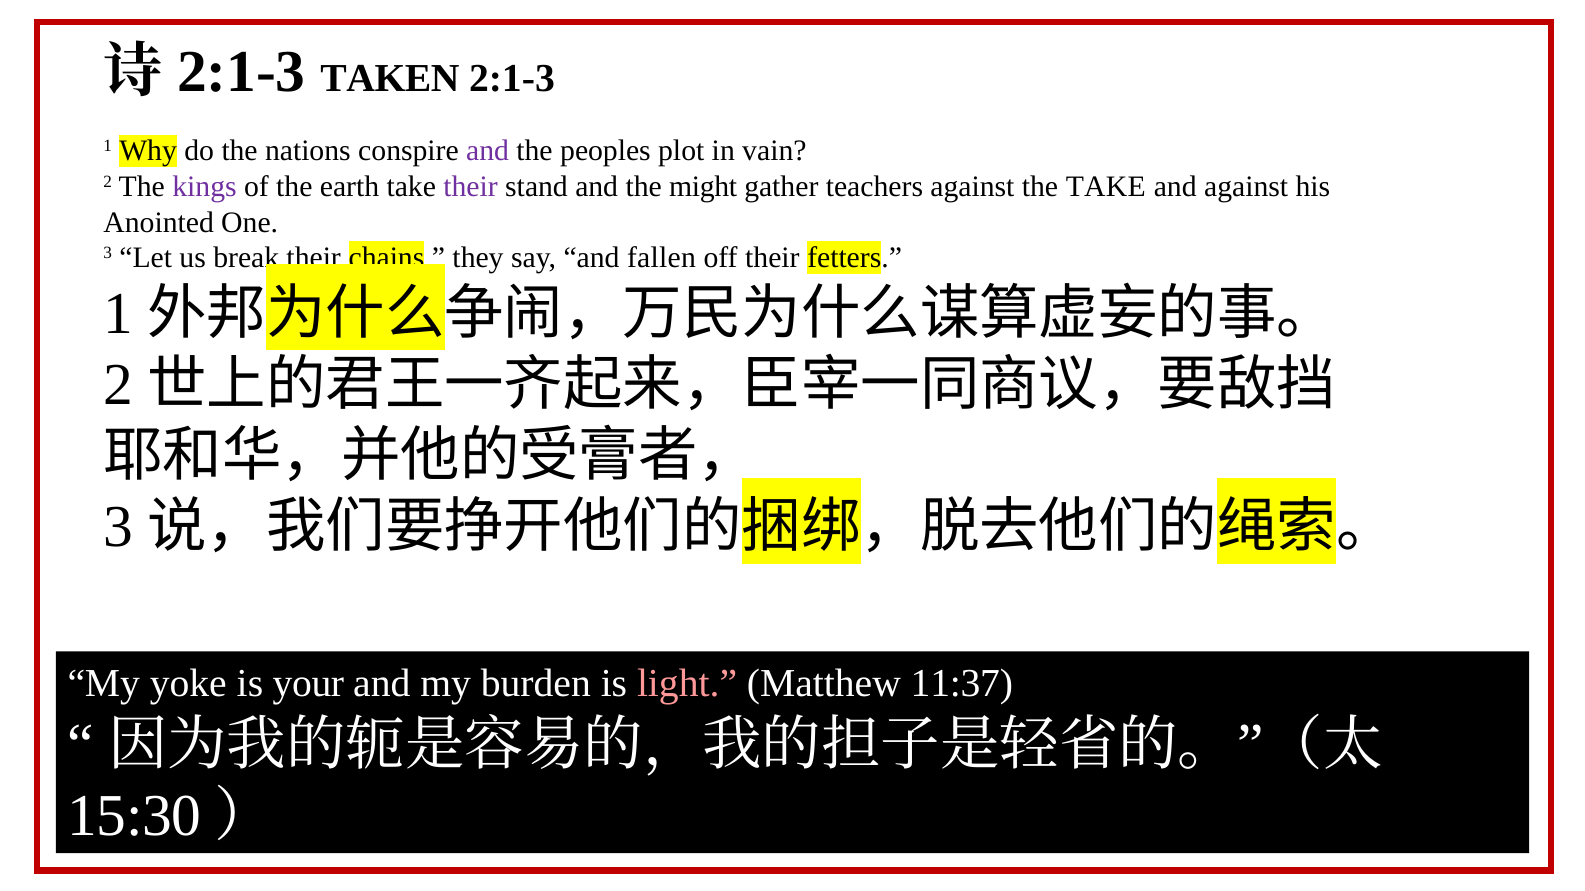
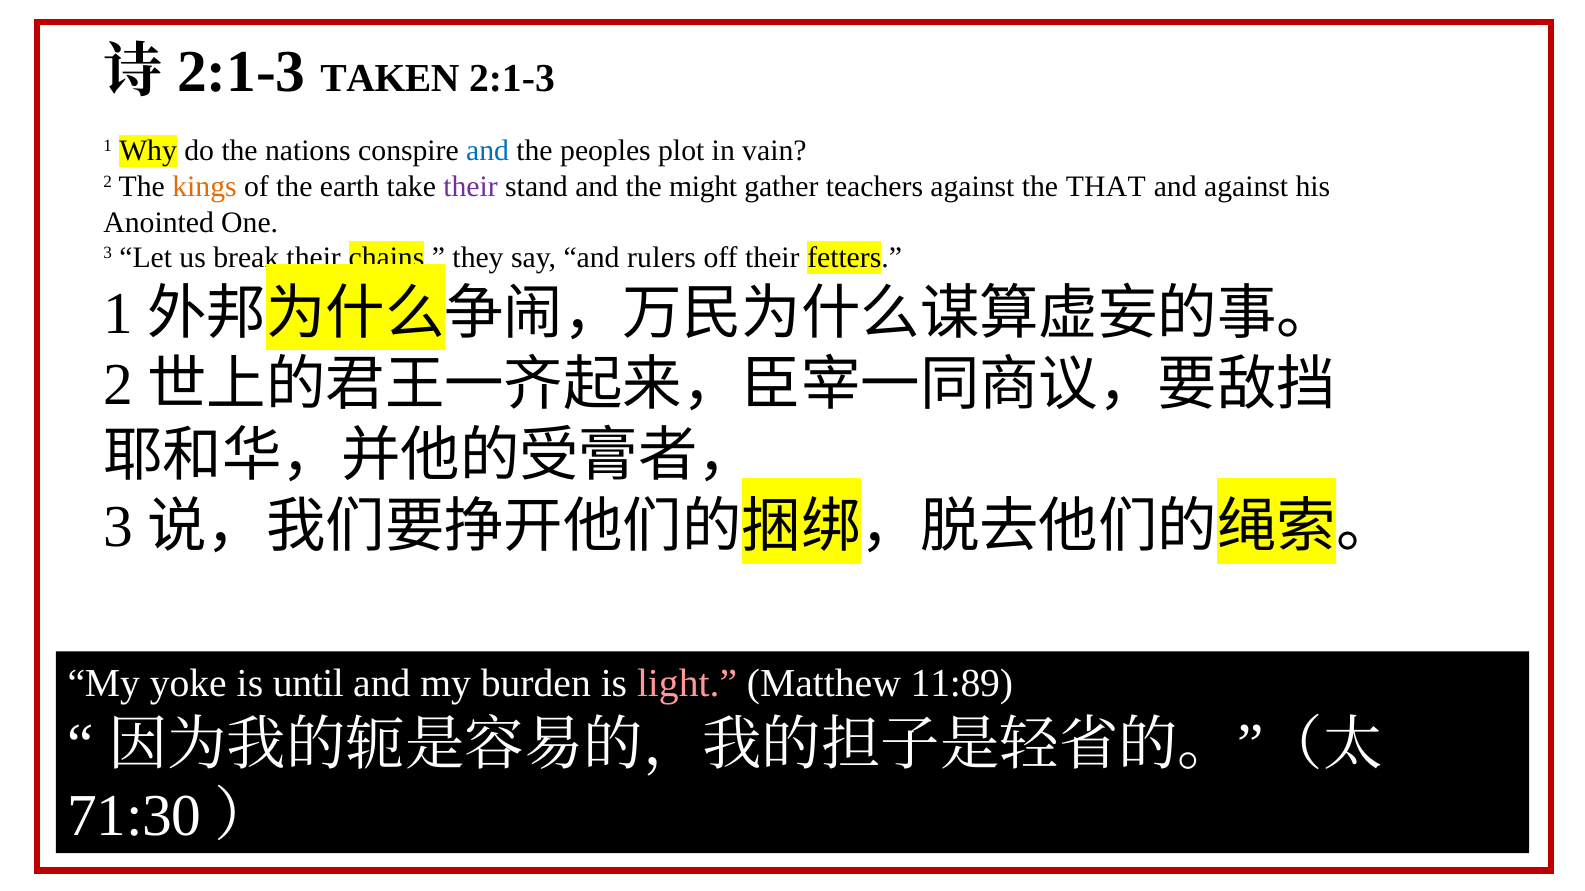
and colour: purple -> blue (488, 151)
kings colour: purple -> orange (204, 187)
the TAKE: TAKE -> THAT (1106, 187)
fallen: fallen -> rulers (661, 258)
your: your -> until (308, 684)
11:37: 11:37 -> 11:89 (962, 684)
15:30: 15:30 -> 71:30 (134, 816)
